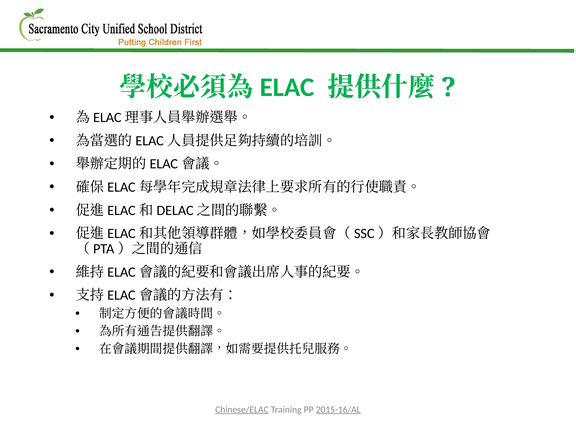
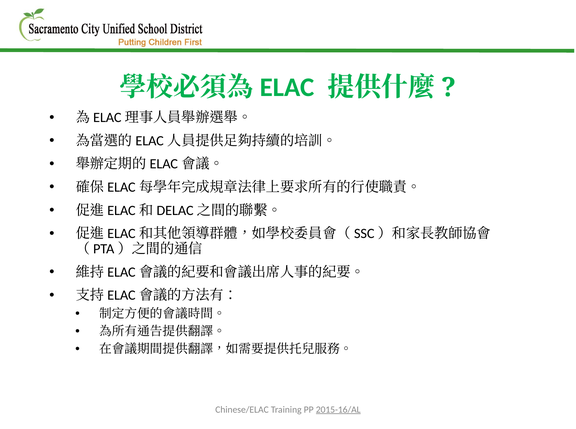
Chinese/ELAC underline: present -> none (242, 409)
